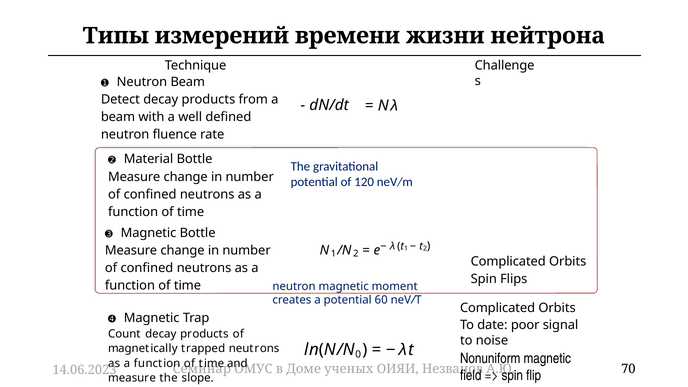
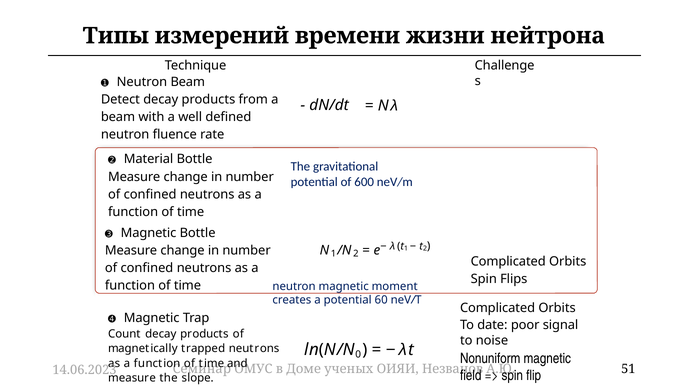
120: 120 -> 600 (364, 182)
70: 70 -> 51 (628, 369)
